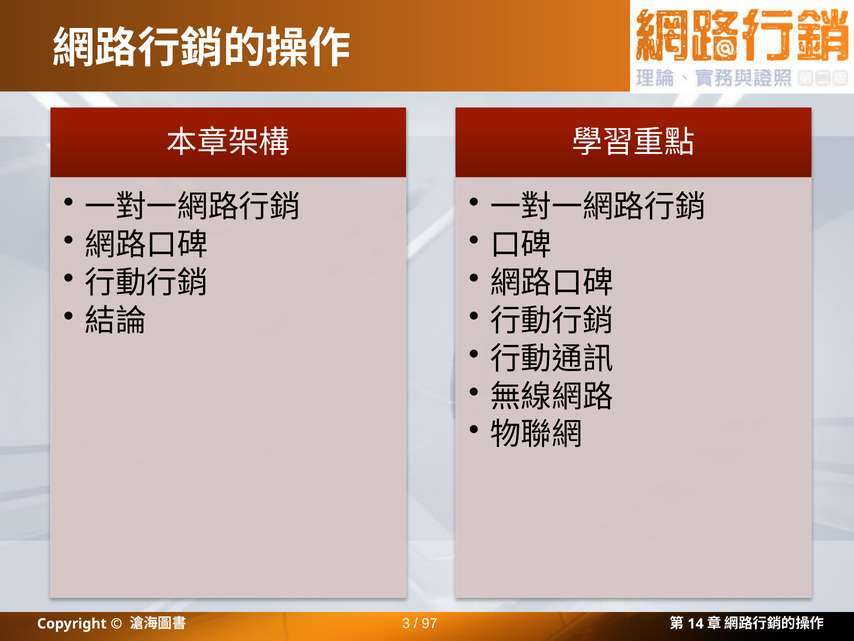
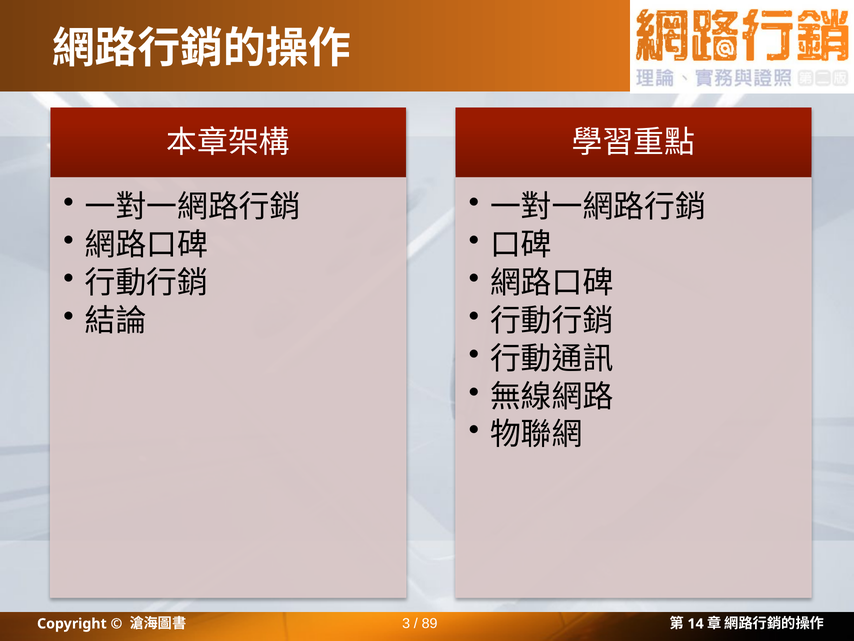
97: 97 -> 89 (430, 623)
